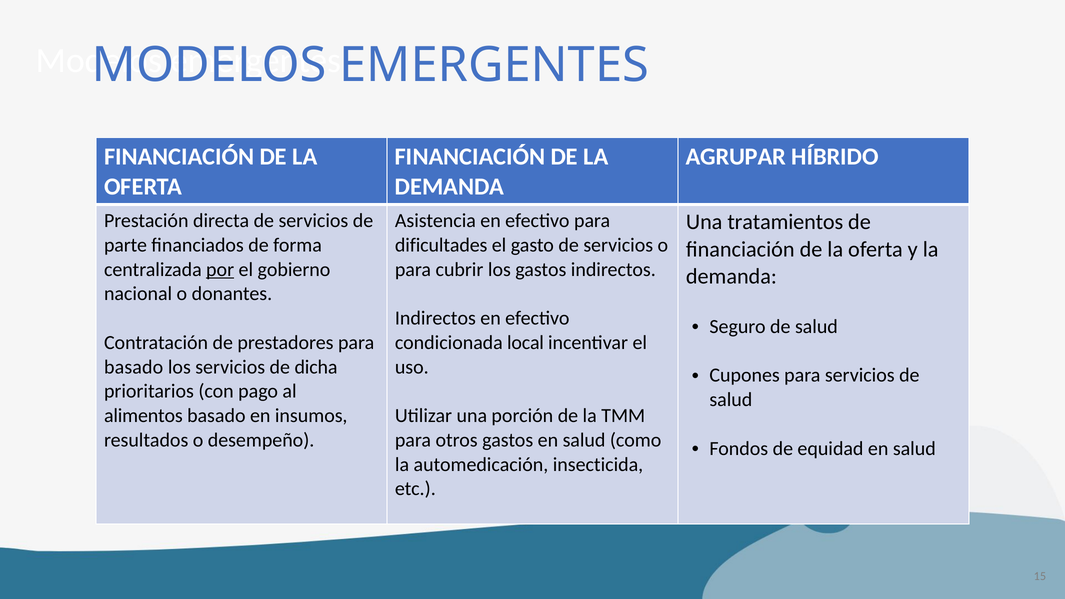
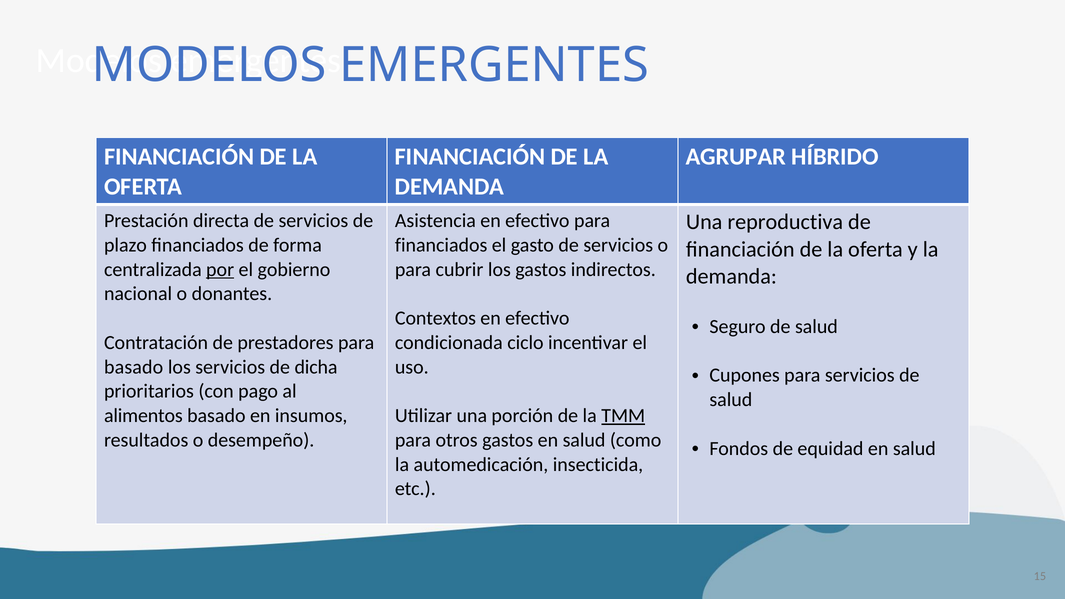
tratamientos: tratamientos -> reproductiva (785, 222)
parte: parte -> plazo (125, 245)
dificultades: dificultades -> financiados (441, 245)
Indirectos: Indirectos -> Contextos (435, 318)
local: local -> ciclo (525, 343)
TMM underline: none -> present (623, 416)
